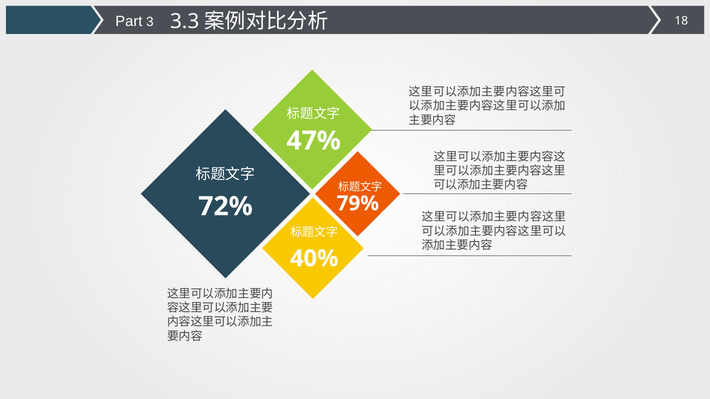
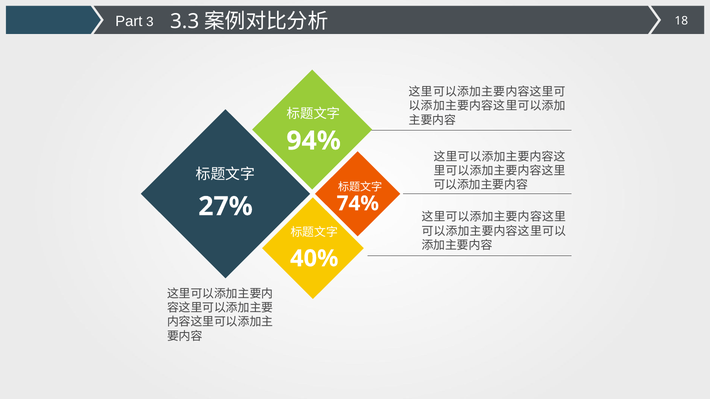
47%: 47% -> 94% (314, 141)
79%: 79% -> 74% (358, 204)
72%: 72% -> 27% (226, 207)
